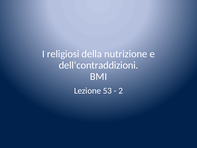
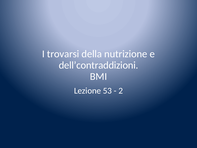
religiosi: religiosi -> trovarsi (63, 54)
